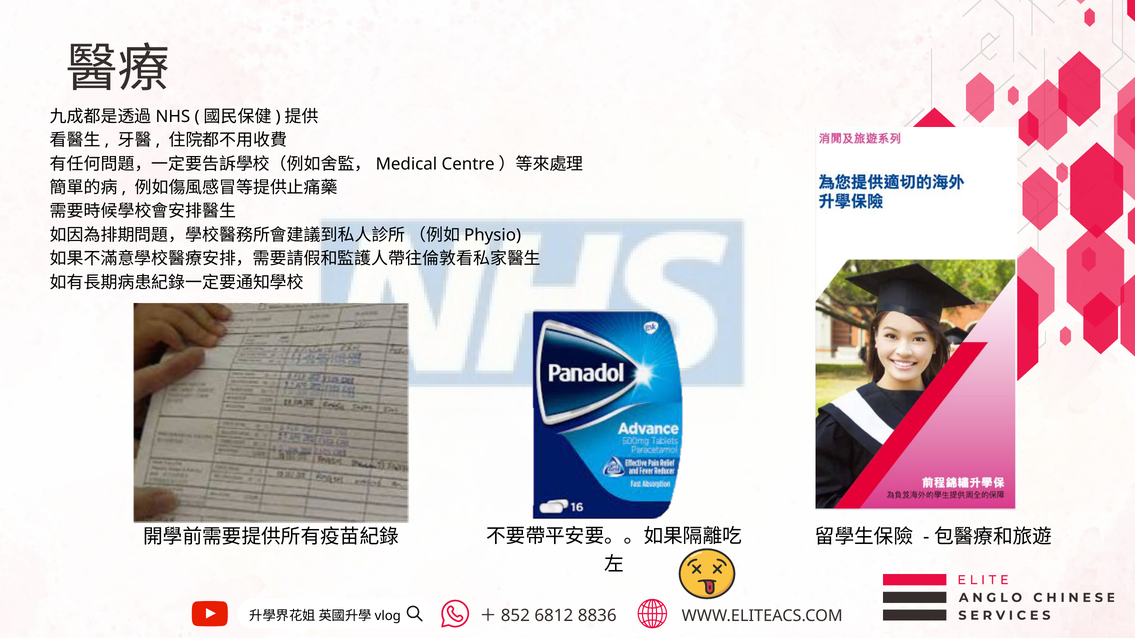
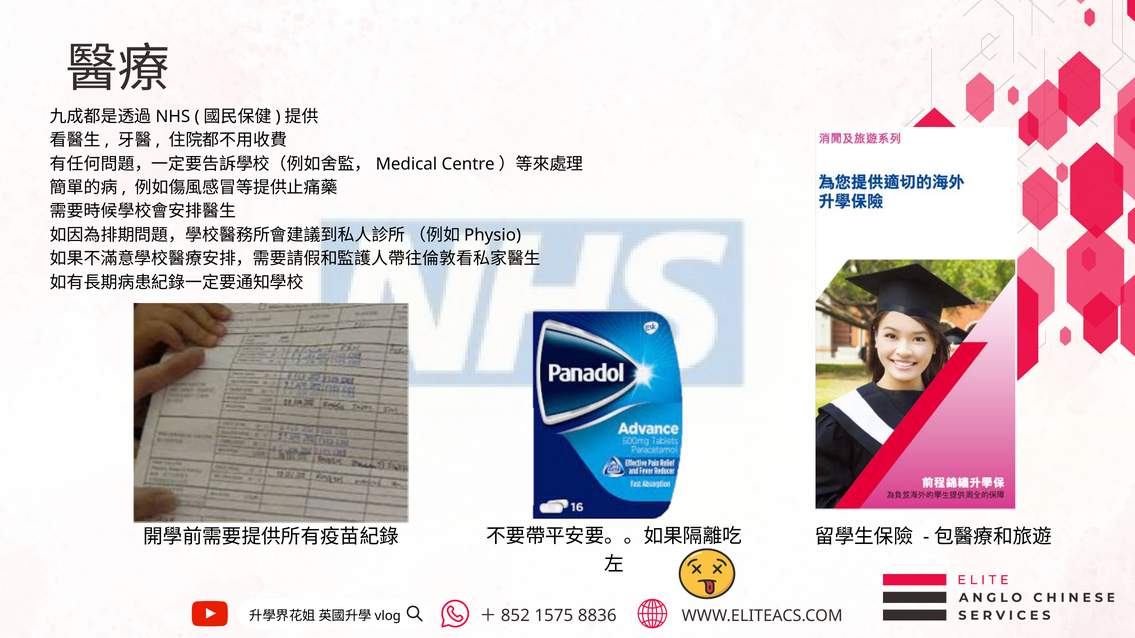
6812: 6812 -> 1575 (554, 616)
